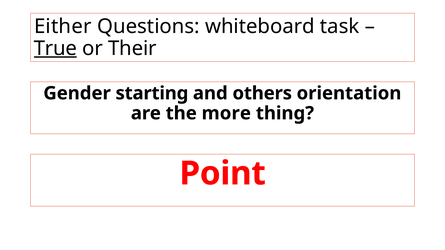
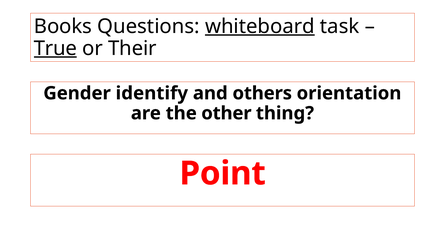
Either: Either -> Books (63, 26)
whiteboard underline: none -> present (260, 26)
starting: starting -> identify (152, 93)
more: more -> other (226, 113)
